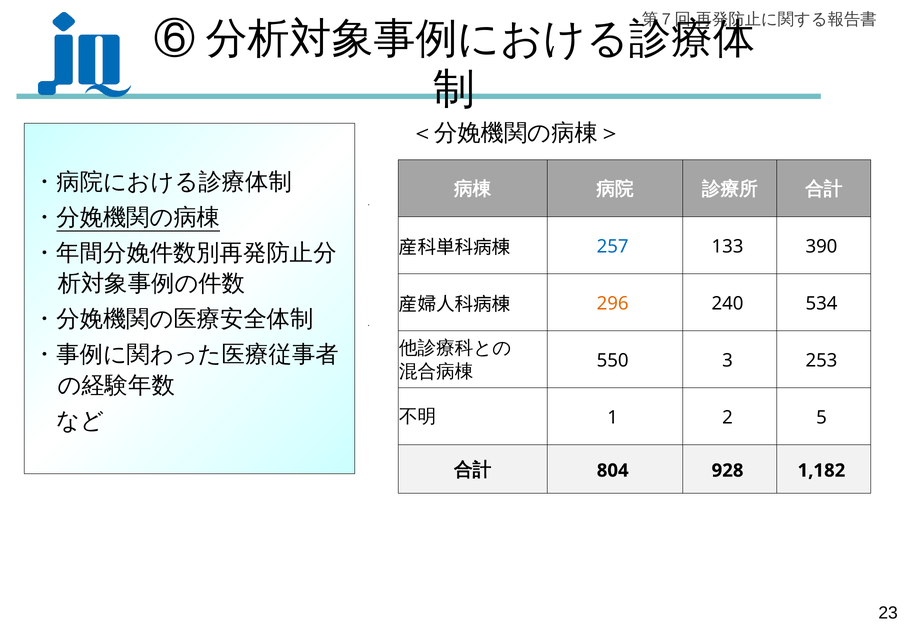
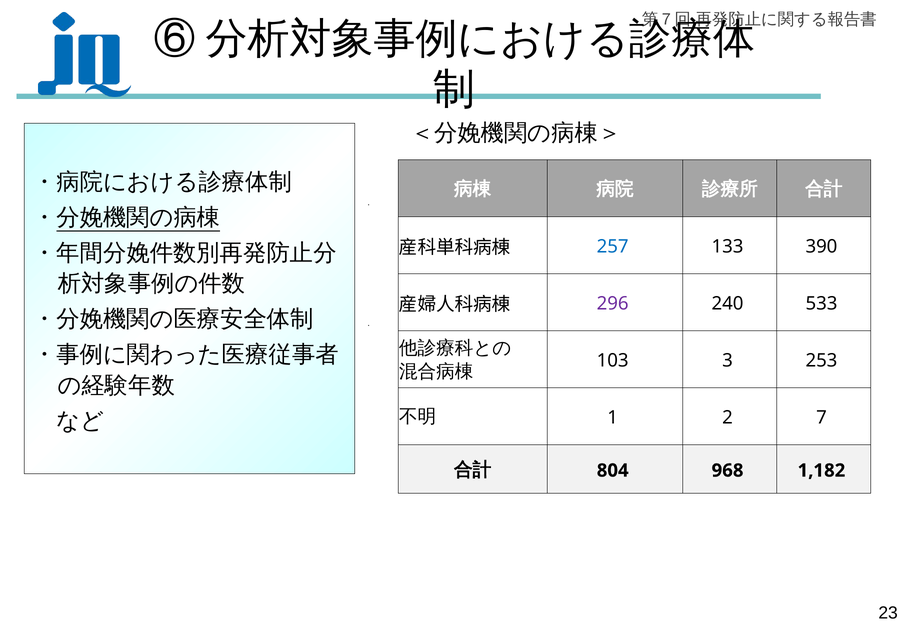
296 colour: orange -> purple (613, 303)
534: 534 -> 533 (821, 303)
550: 550 -> 103 (613, 360)
5: 5 -> 7 (821, 417)
928: 928 -> 968 (728, 470)
